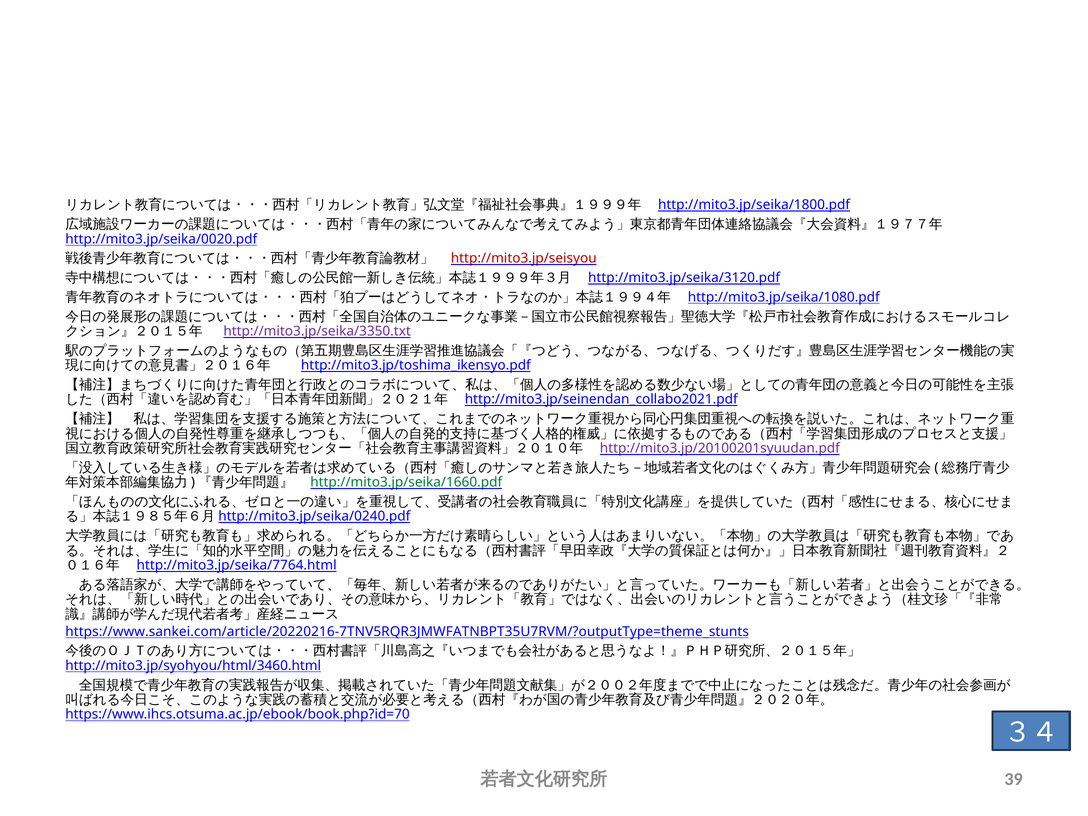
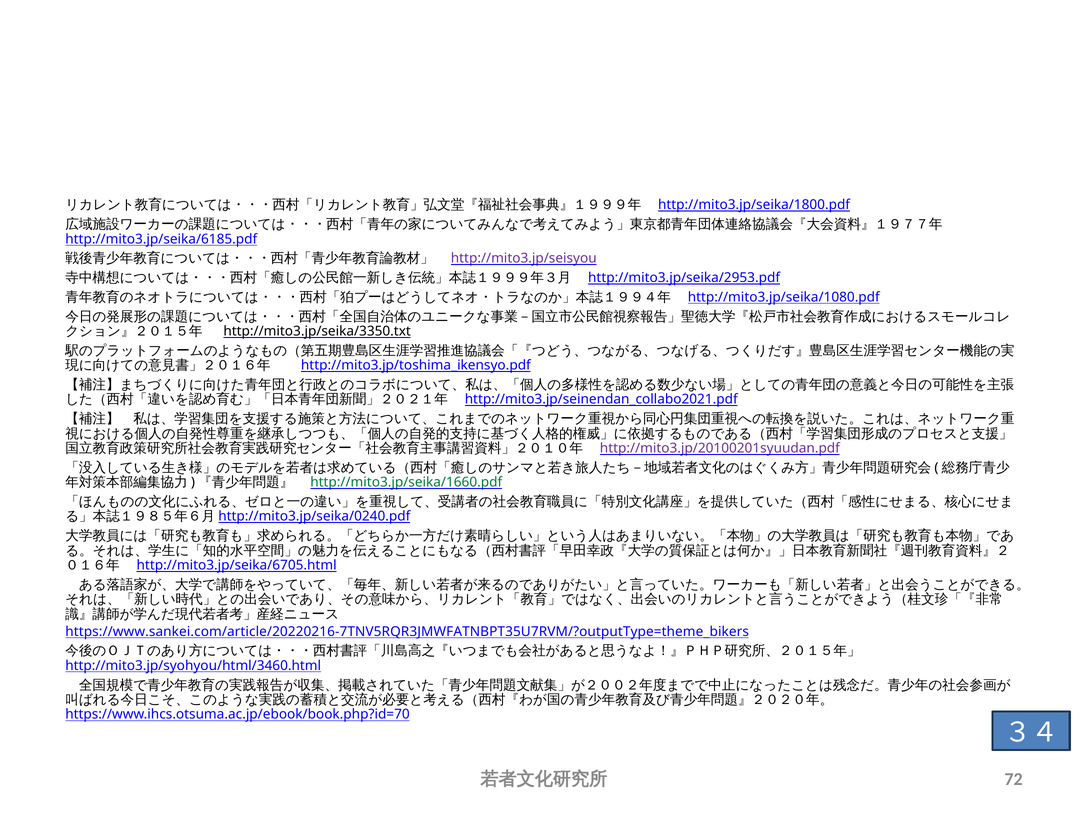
http://mito3.jp/seika/0020.pdf: http://mito3.jp/seika/0020.pdf -> http://mito3.jp/seika/6185.pdf (161, 239)
http://mito3.jp/seisyou colour: red -> purple (524, 258)
http://mito3.jp/seika/3120.pdf: http://mito3.jp/seika/3120.pdf -> http://mito3.jp/seika/2953.pdf (684, 278)
http://mito3.jp/seika/3350.txt colour: purple -> black (317, 331)
http://mito3.jp/seika/7764.html: http://mito3.jp/seika/7764.html -> http://mito3.jp/seika/6705.html (237, 565)
https://www.sankei.com/article/20220216-7TNV5RQR3JMWFATNBPT35U7RVM/?outputType=theme_stunts: https://www.sankei.com/article/20220216-7TNV5RQR3JMWFATNBPT35U7RVM/?outputType=theme_stunts -> https://www.sankei.com/article/20220216-7TNV5RQR3JMWFATNBPT35U7RVM/?outputType=theme_bikers (407, 632)
39: 39 -> 72 (1014, 779)
